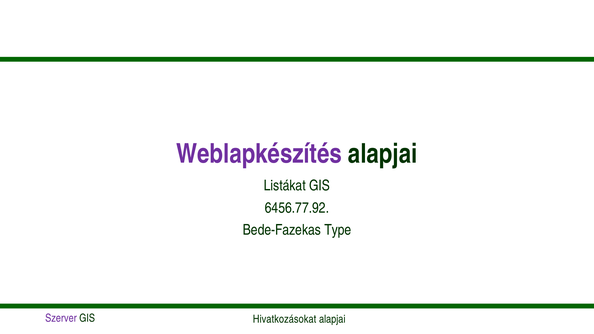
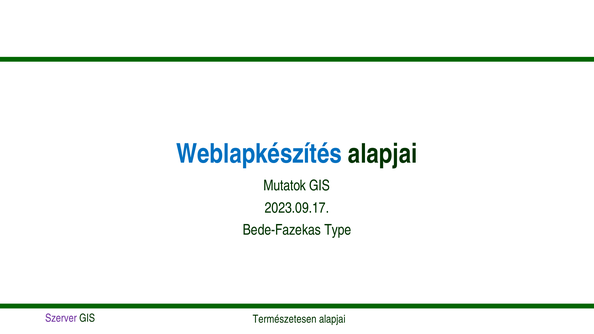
Weblapkészítés colour: purple -> blue (259, 154)
Listákat: Listákat -> Mutatok (285, 186)
6456.77.92: 6456.77.92 -> 2023.09.17 (297, 208)
Hivatkozásokat: Hivatkozásokat -> Természetesen (285, 319)
